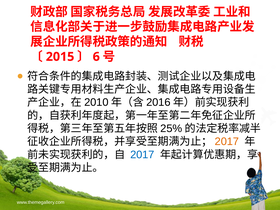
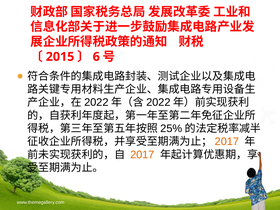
2010: 2010 -> 2022 (96, 102)
2016: 2016 -> 2022 (158, 102)
2017 colour: blue -> orange (142, 155)
